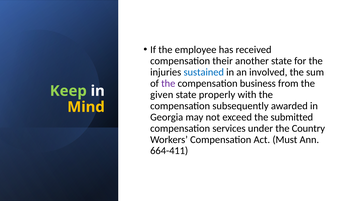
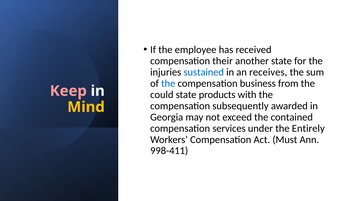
involved: involved -> receives (268, 72)
the colour: purple -> blue (168, 83)
Keep colour: light green -> pink (68, 91)
given: given -> could (162, 95)
properly: properly -> products (217, 95)
submitted: submitted -> contained (292, 117)
Country: Country -> Entirely (308, 128)
664-411: 664-411 -> 998-411 (169, 151)
